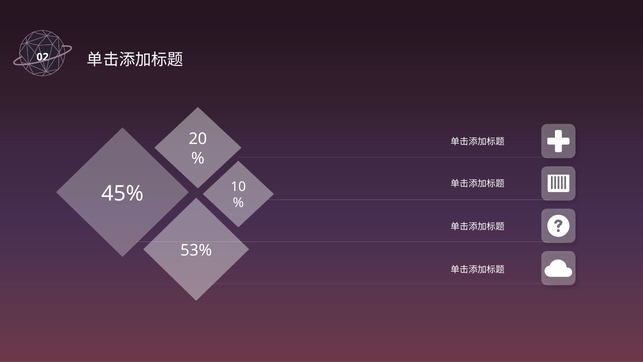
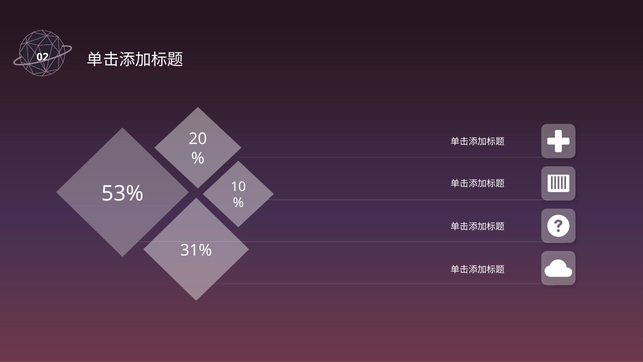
45%: 45% -> 53% (122, 193)
53%: 53% -> 31% (196, 250)
